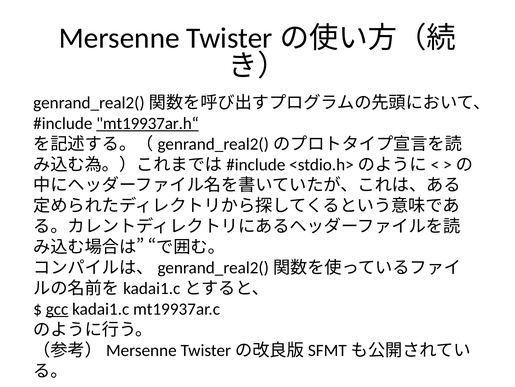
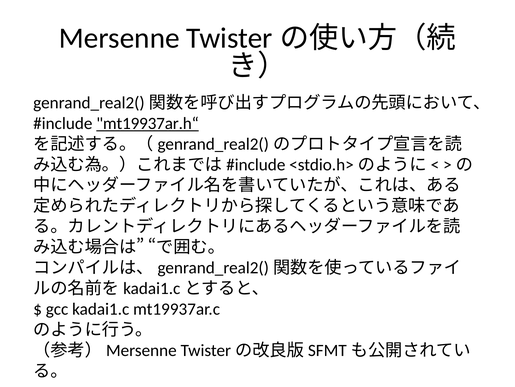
gcc underline: present -> none (57, 309)
